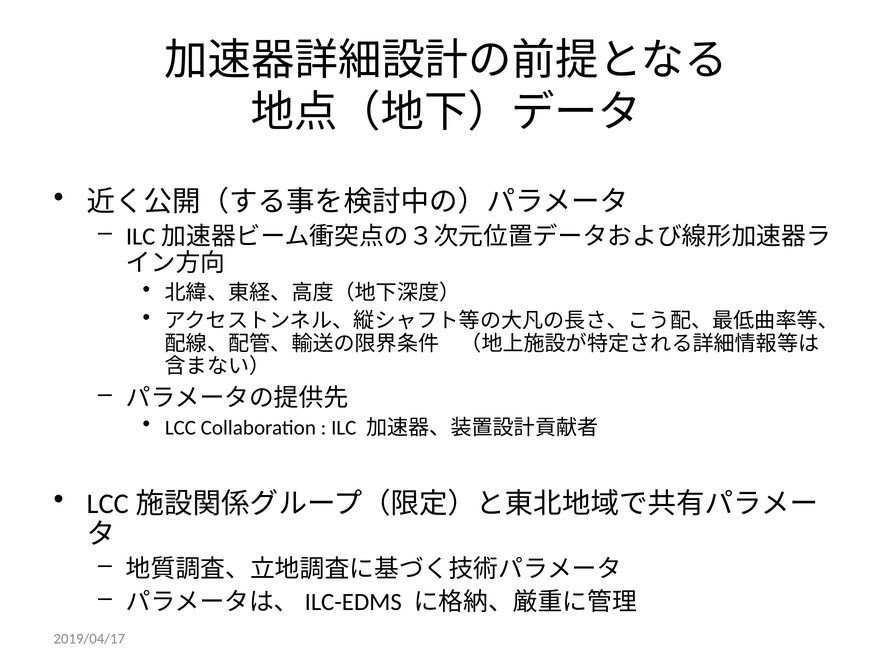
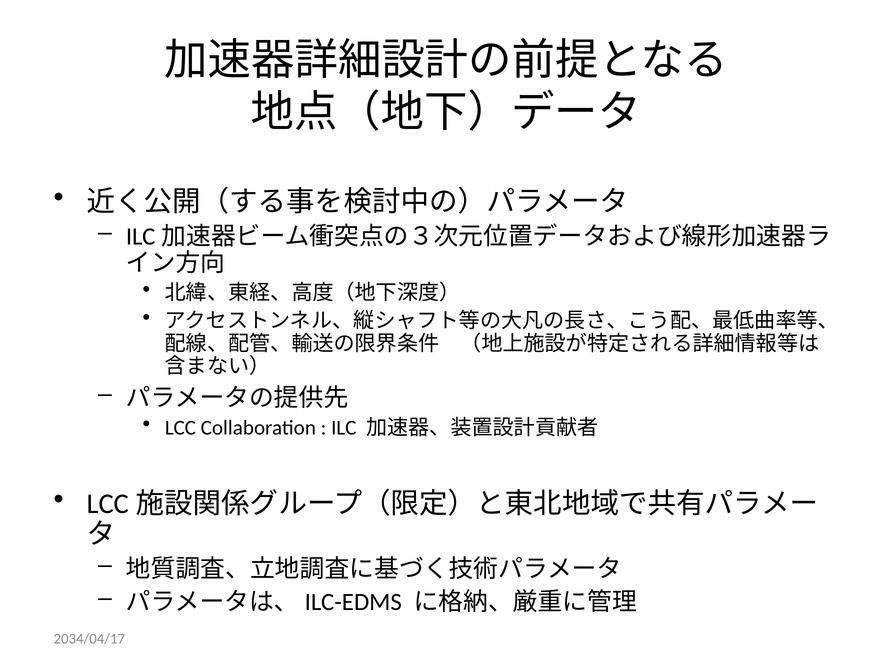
2019/04/17: 2019/04/17 -> 2034/04/17 (89, 639)
